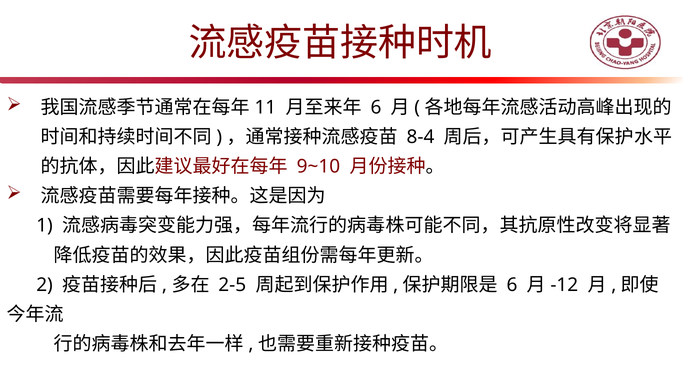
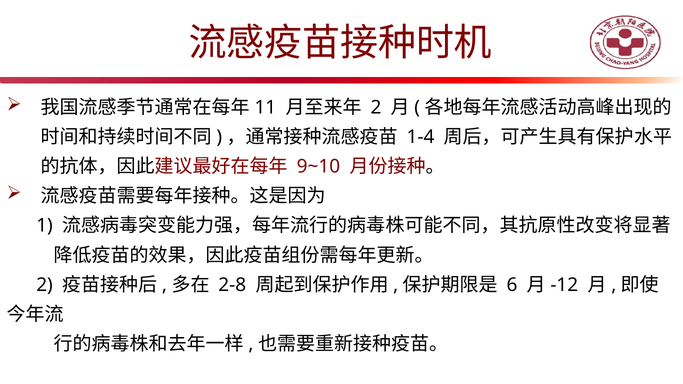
6: 6 -> 2 (376, 107)
8-4: 8-4 -> 1-4 (420, 137)
2-5: 2-5 -> 2-8 (232, 285)
